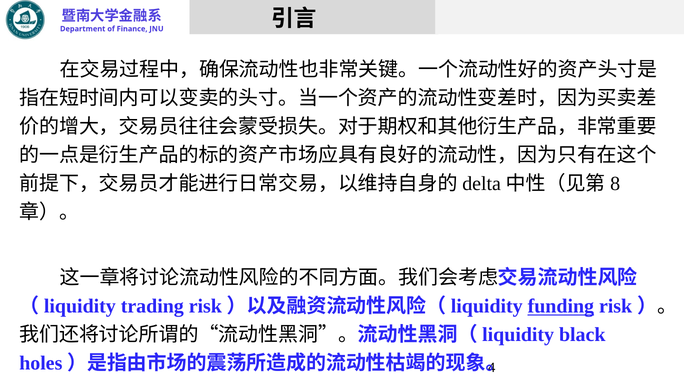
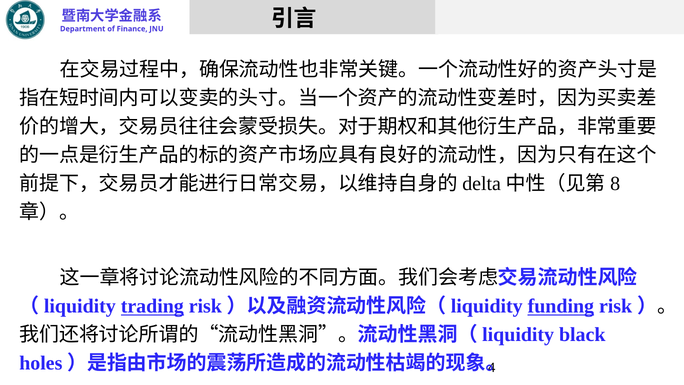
trading underline: none -> present (152, 306)
